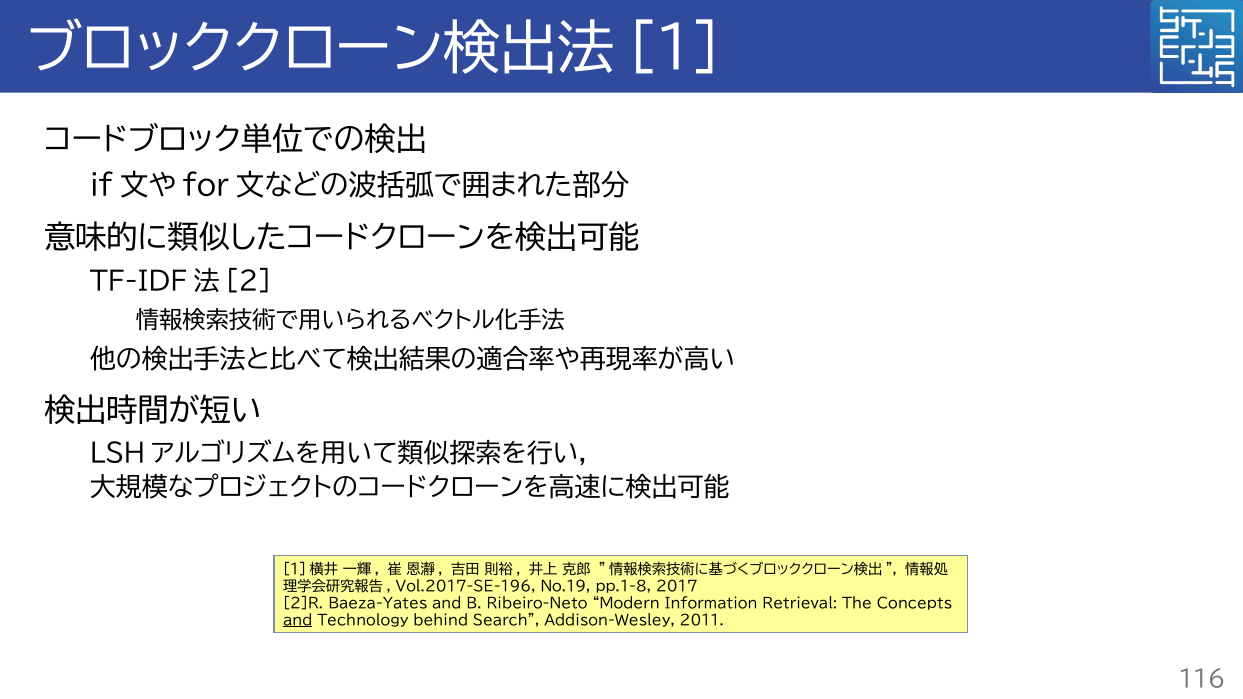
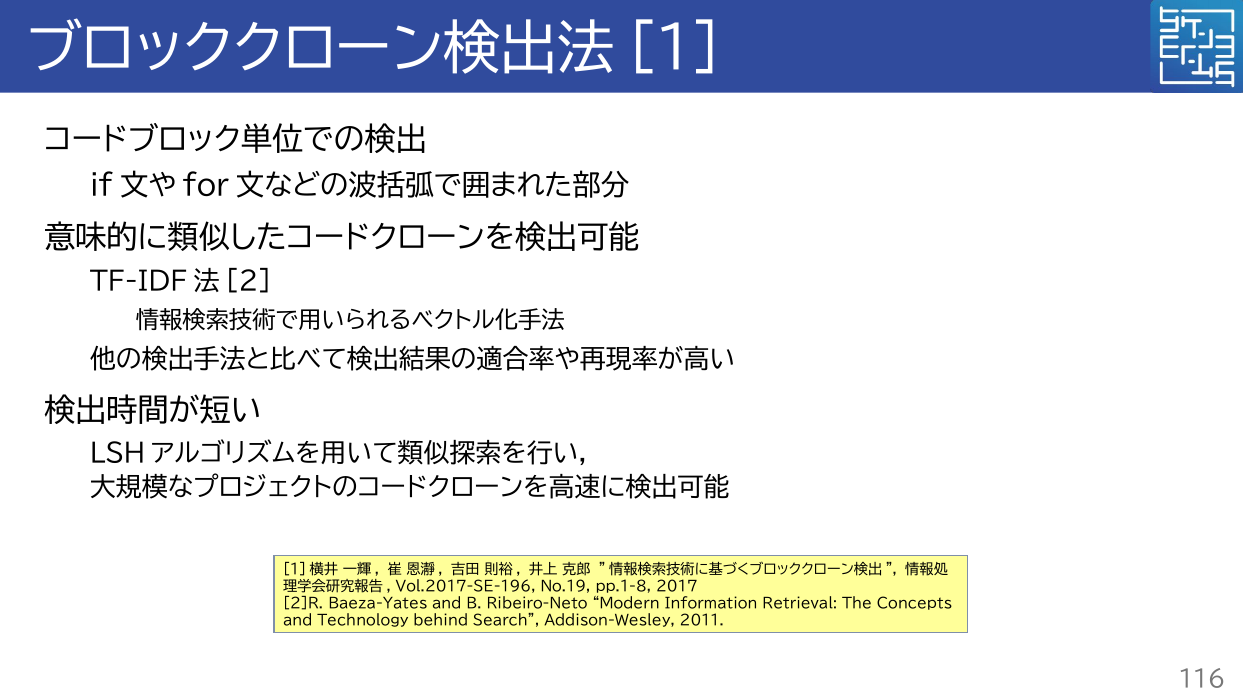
and underline: present -> none (298, 621)
